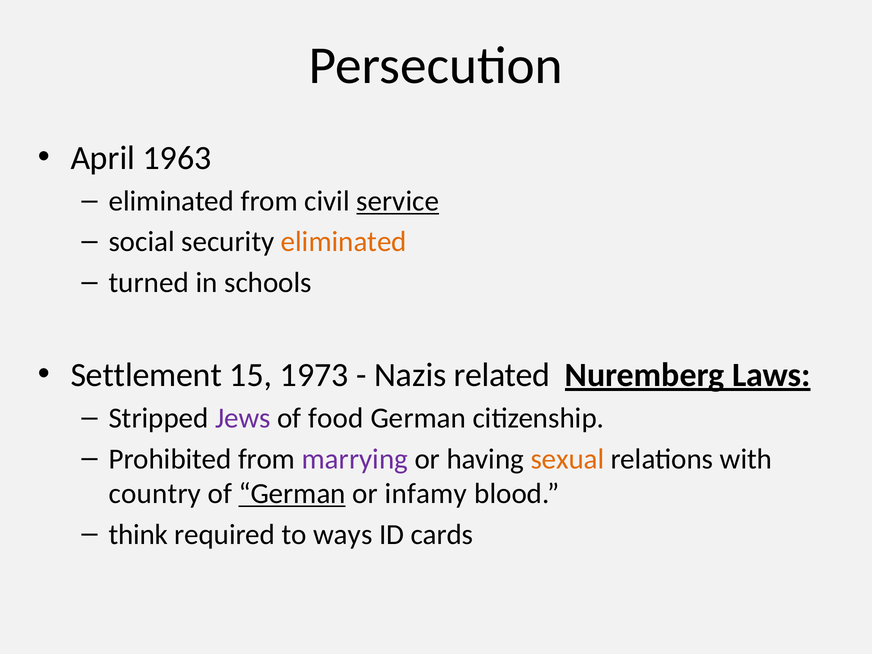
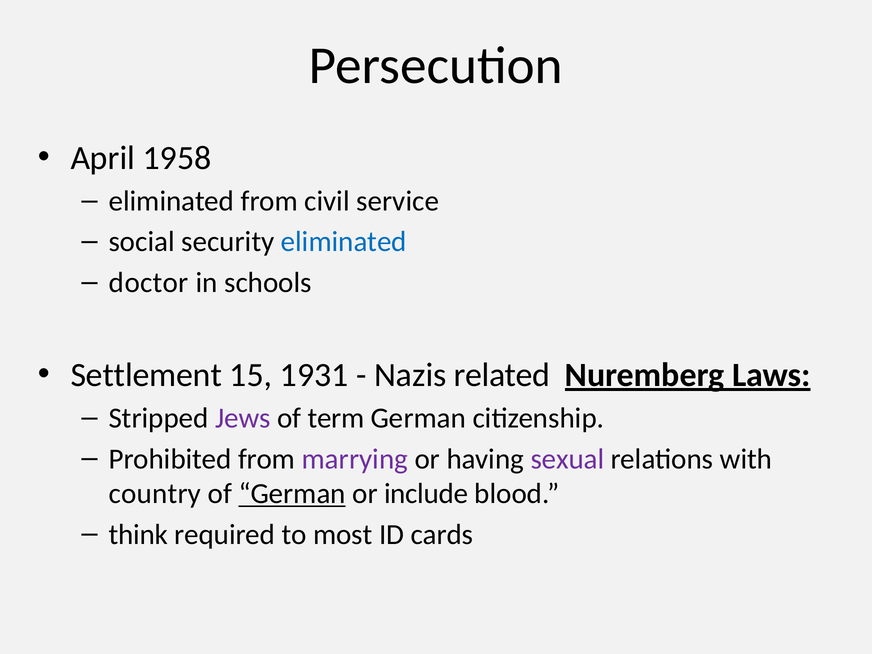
1963: 1963 -> 1958 (177, 158)
service underline: present -> none (398, 201)
eliminated colour: orange -> blue (344, 242)
turned: turned -> doctor (149, 283)
1973: 1973 -> 1931 (314, 375)
food: food -> term (336, 418)
sexual colour: orange -> purple (567, 459)
infamy: infamy -> include (426, 494)
ways: ways -> most (343, 534)
